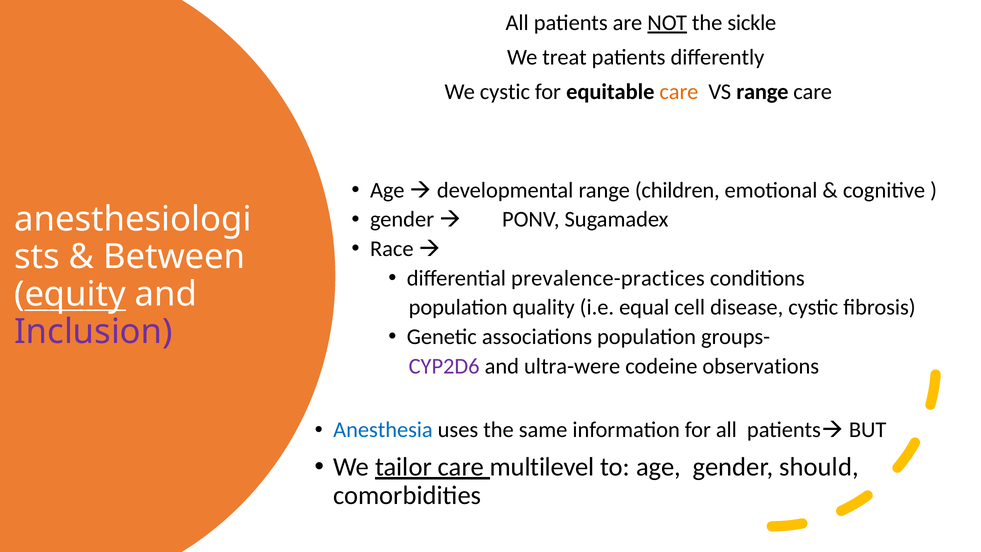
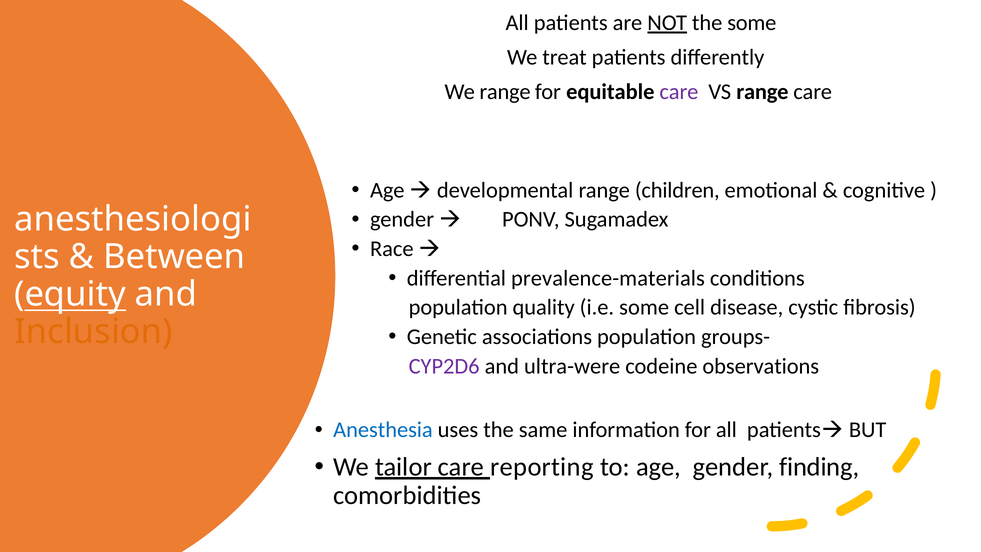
the sickle: sickle -> some (752, 23)
We cystic: cystic -> range (505, 92)
care colour: orange -> purple (679, 92)
prevalence-practices: prevalence-practices -> prevalence-materials (608, 278)
i.e equal: equal -> some (644, 307)
Inclusion colour: purple -> orange (94, 332)
multilevel: multilevel -> reporting (542, 467)
should: should -> finding (819, 467)
